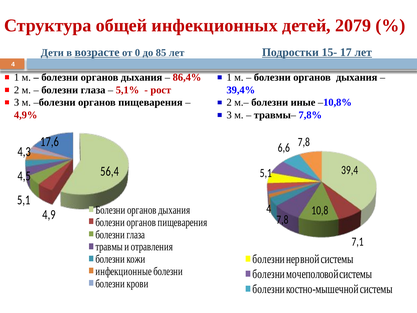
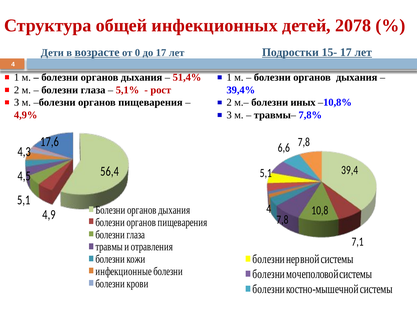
2079: 2079 -> 2078 (353, 25)
до 85: 85 -> 17 (161, 53)
86,4%: 86,4% -> 51,4% (187, 77)
иные: иные -> иных (303, 102)
